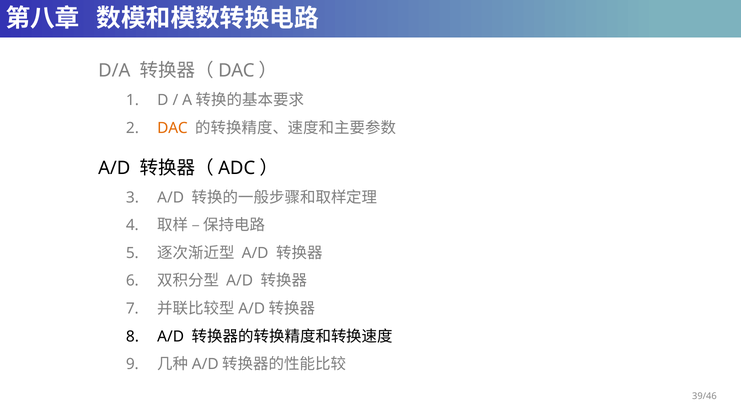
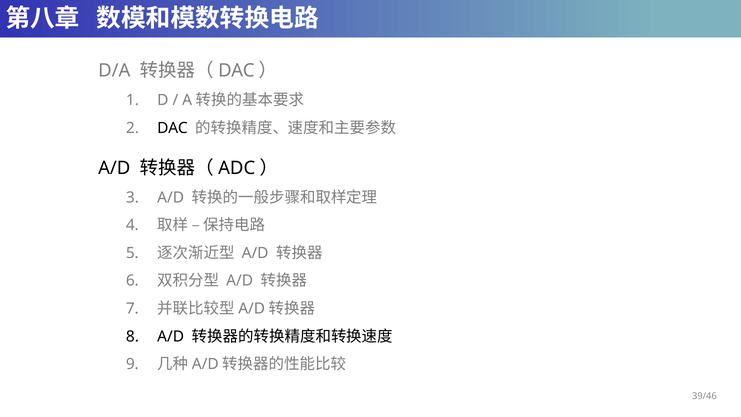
DAC colour: orange -> black (172, 128)
